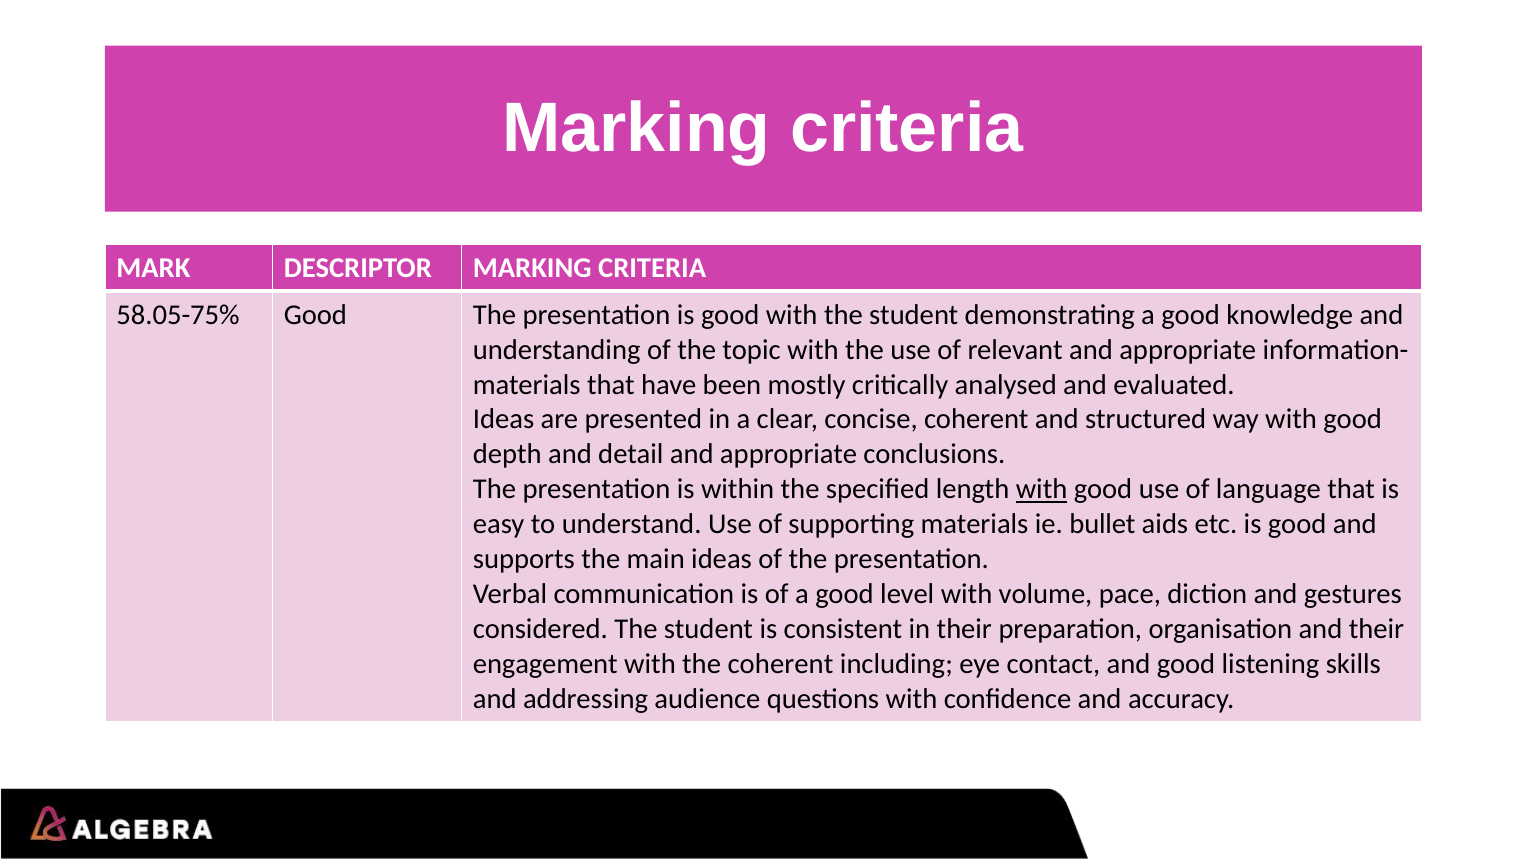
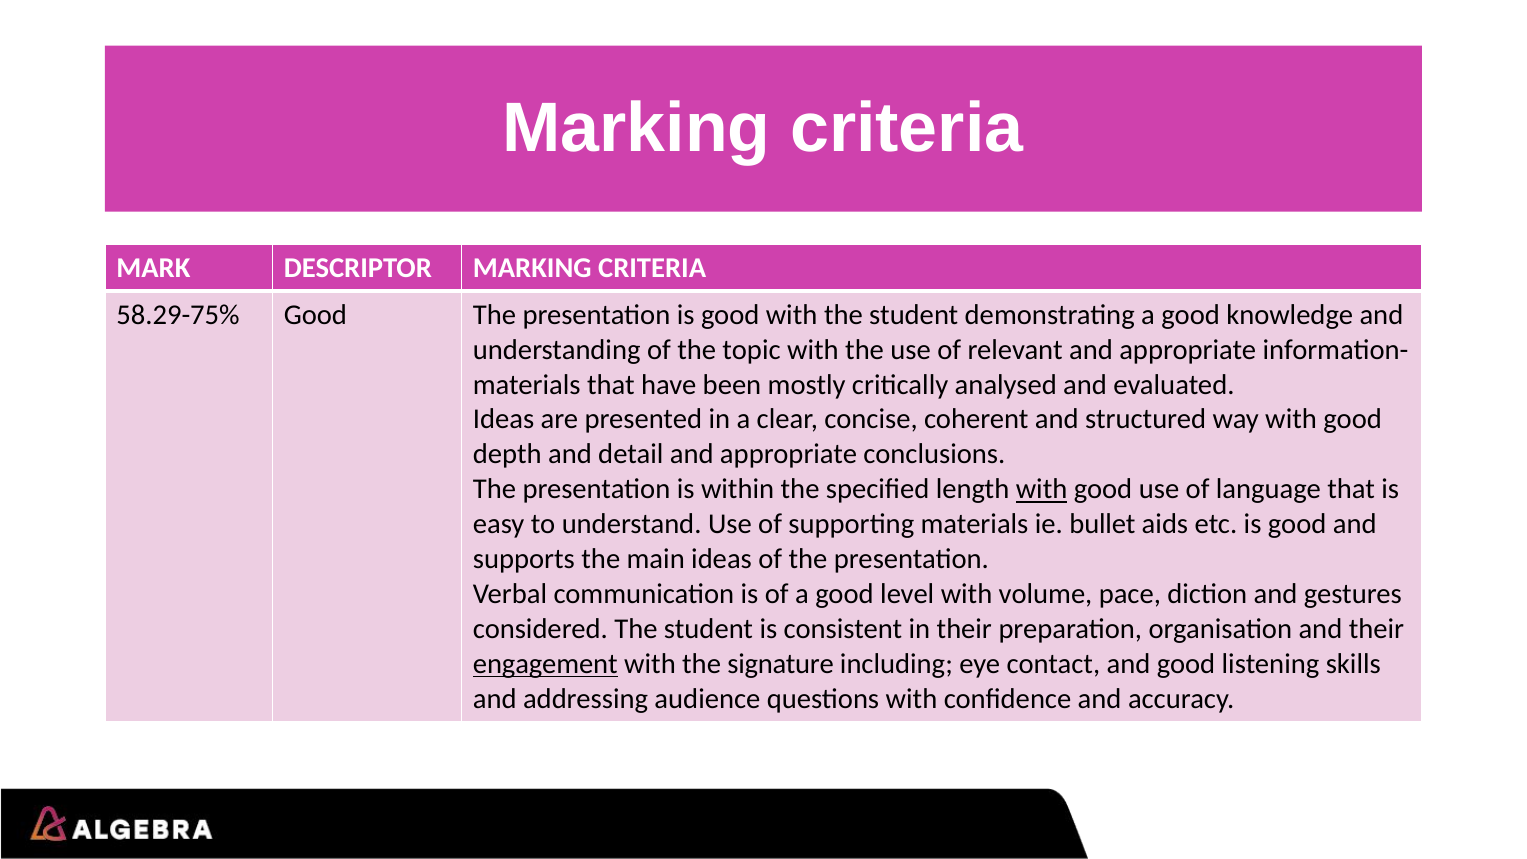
58.05-75%: 58.05-75% -> 58.29-75% (178, 315)
engagement underline: none -> present (545, 664)
the coherent: coherent -> signature (781, 664)
